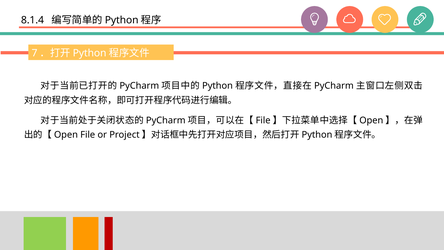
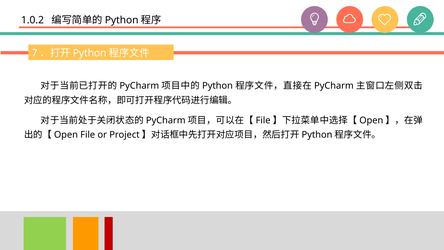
8.1.4: 8.1.4 -> 1.0.2 (32, 20)
